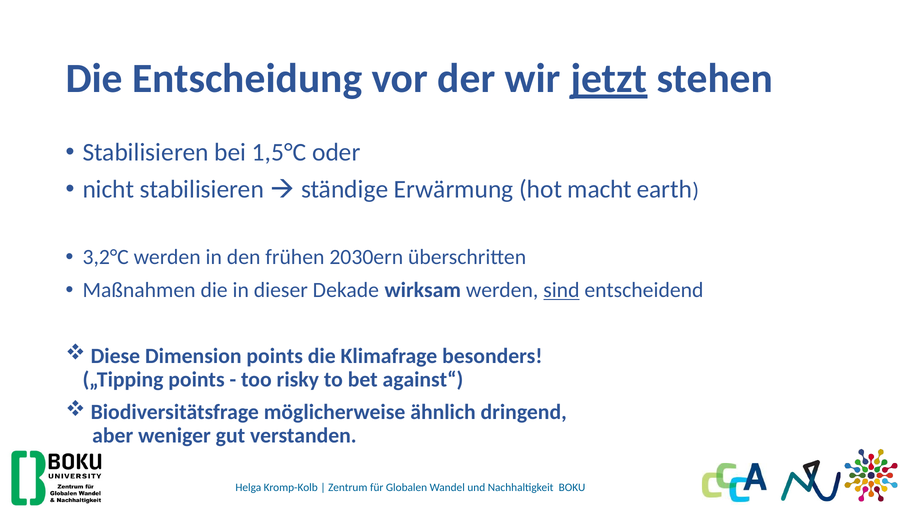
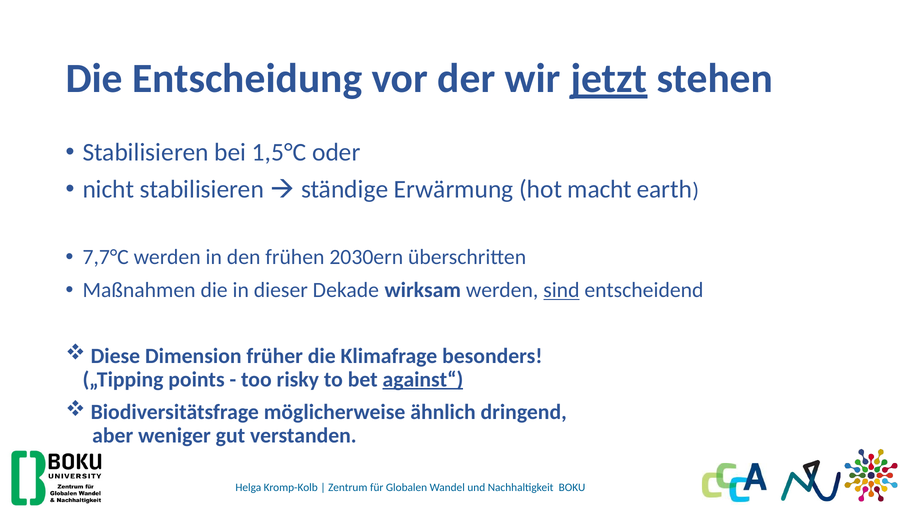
3,2°C: 3,2°C -> 7,7°C (106, 257)
Dimension points: points -> früher (275, 356)
against“ underline: none -> present (423, 379)
